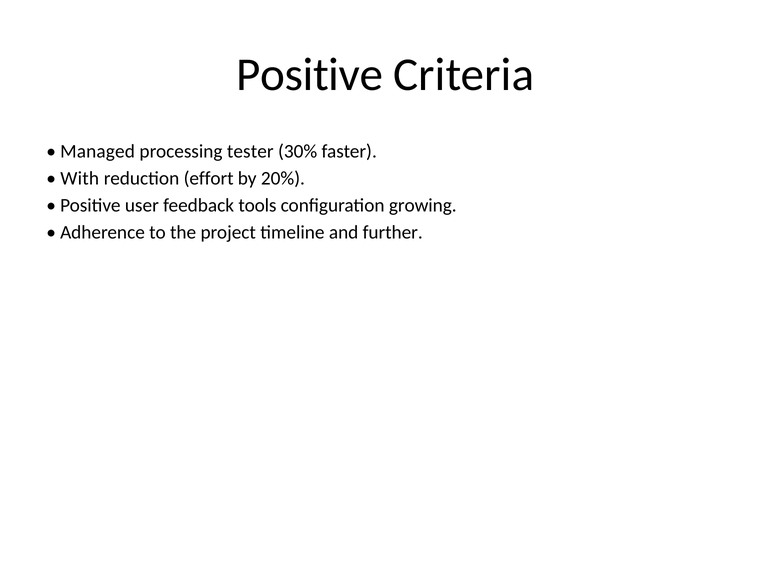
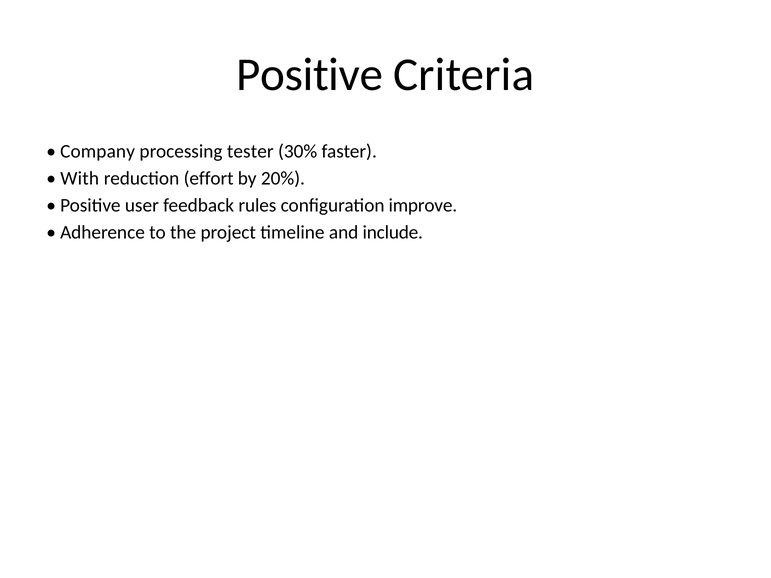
Managed: Managed -> Company (98, 152)
tools: tools -> rules (257, 206)
growing: growing -> improve (423, 206)
further: further -> include (393, 233)
